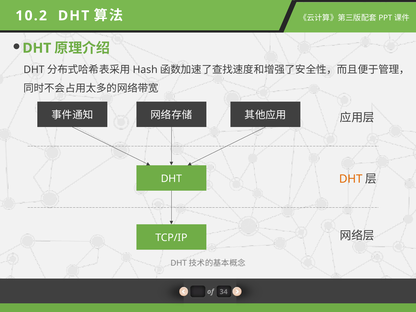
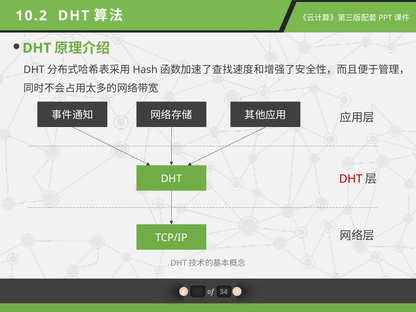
DHT colour: orange -> red (351, 179)
